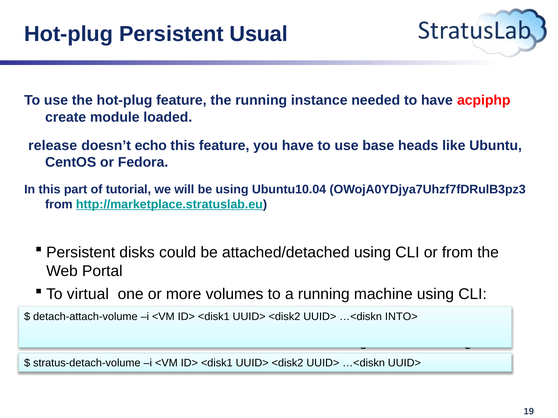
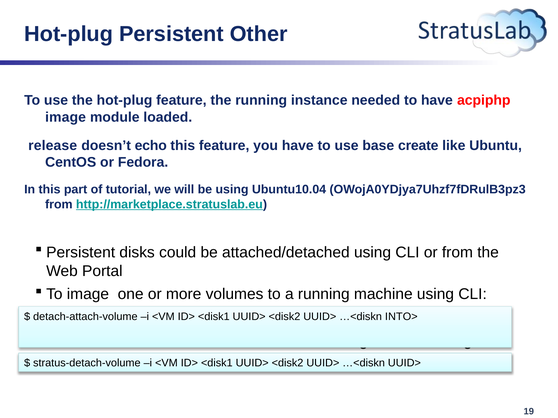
Usual: Usual -> Other (259, 34)
create: create -> image (66, 117)
heads: heads -> create (418, 146)
To virtual: virtual -> image (88, 295)
